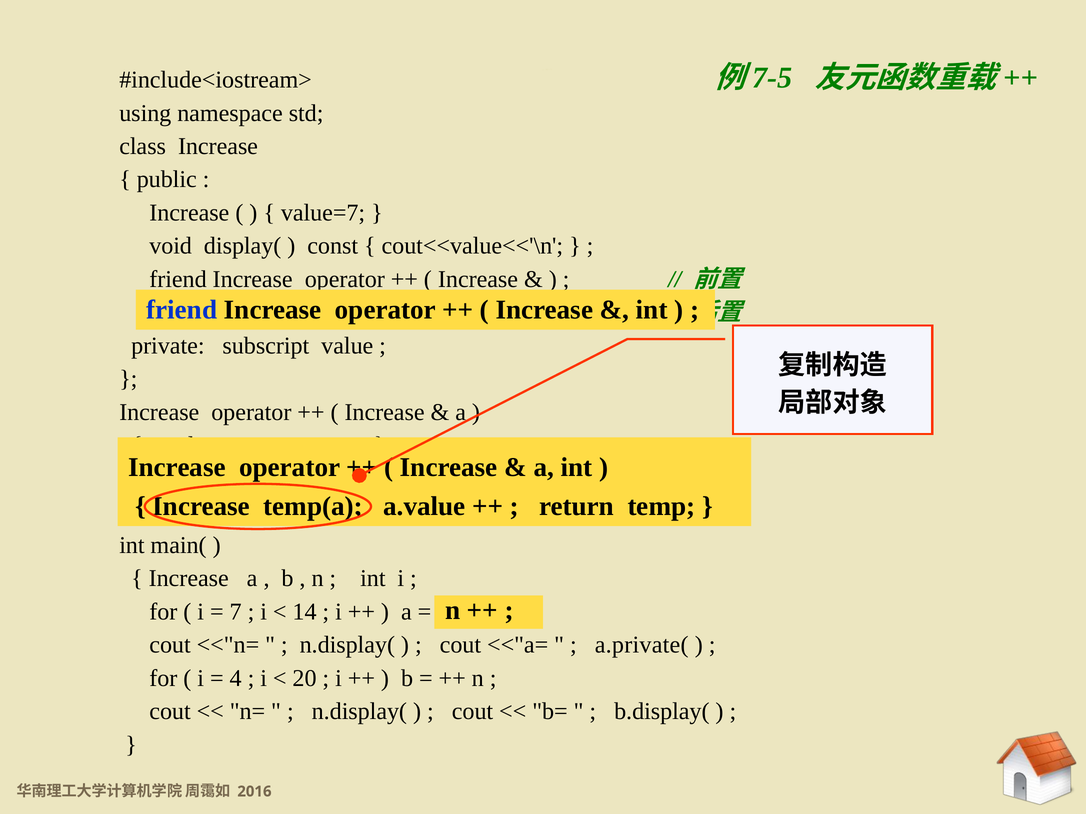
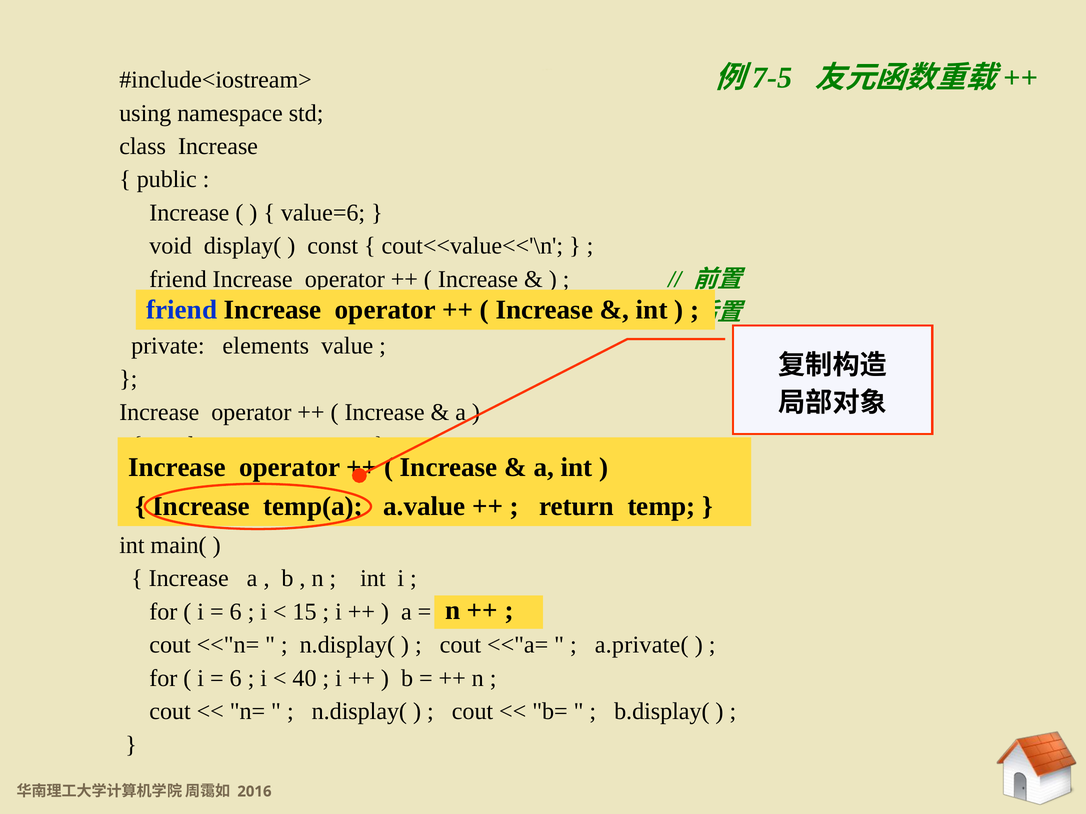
value=7: value=7 -> value=6 (323, 213)
subscript: subscript -> elements (266, 346)
7: 7 -> 6 (236, 612)
14: 14 -> 15 (305, 612)
4: 4 -> 6 (236, 679)
20: 20 -> 40 (305, 679)
